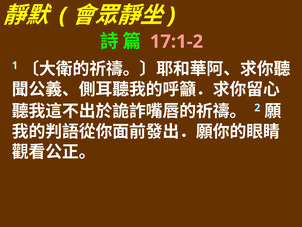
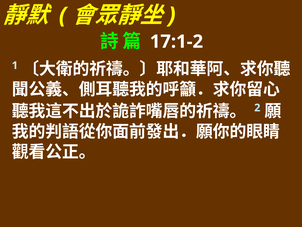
17:1-2 colour: pink -> white (176, 42)
